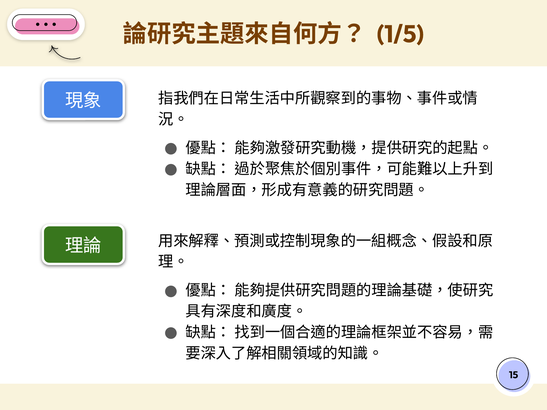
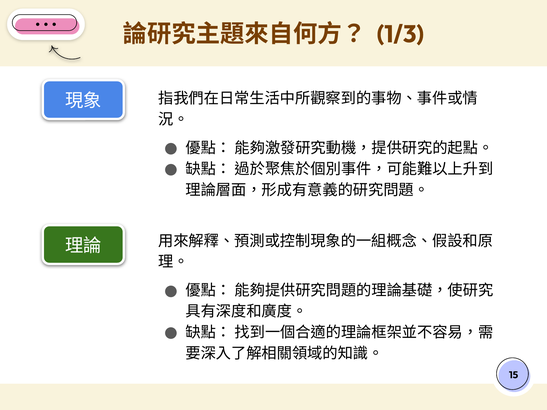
1/5: 1/5 -> 1/3 (400, 34)
